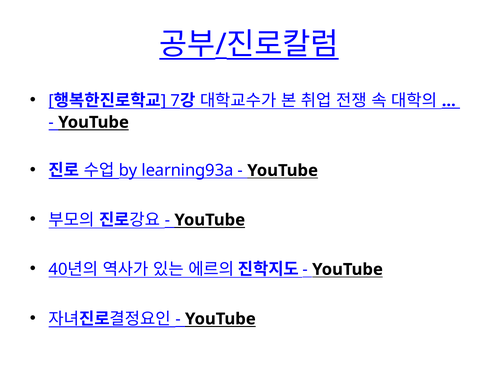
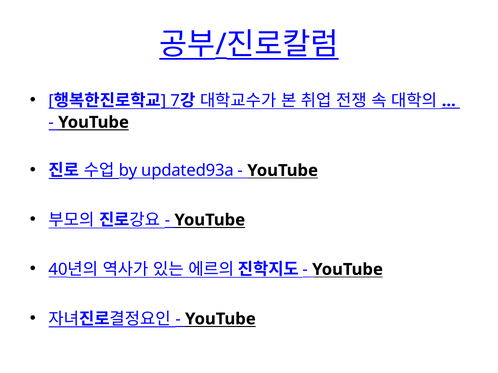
learning93a: learning93a -> updated93a (188, 171)
